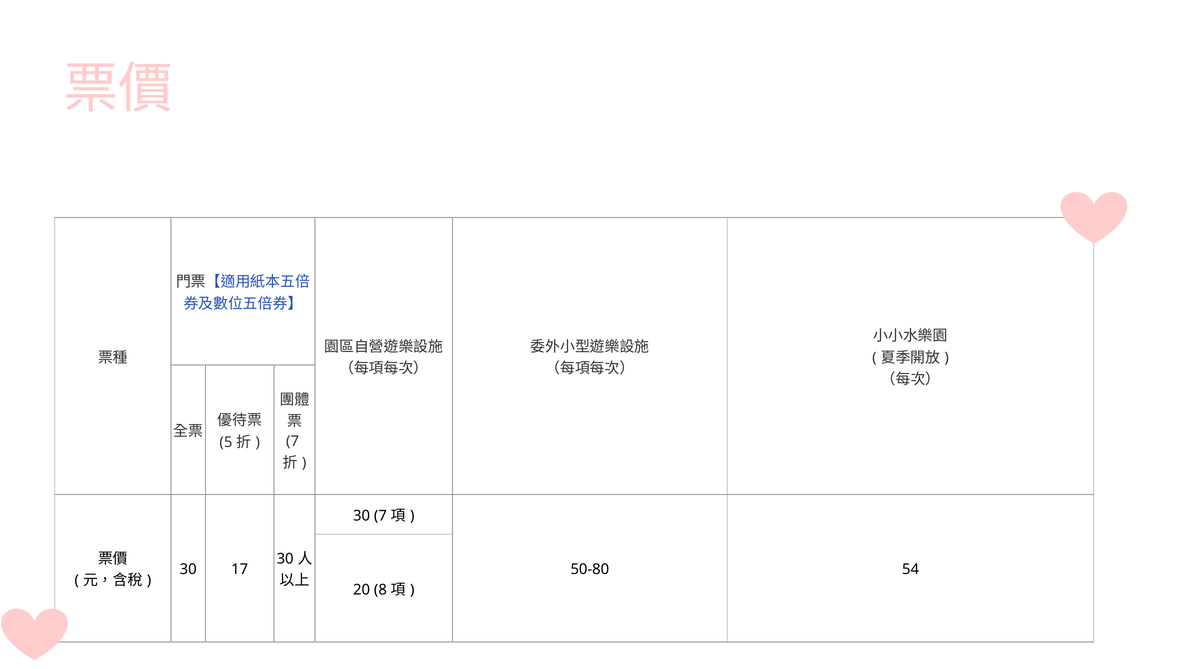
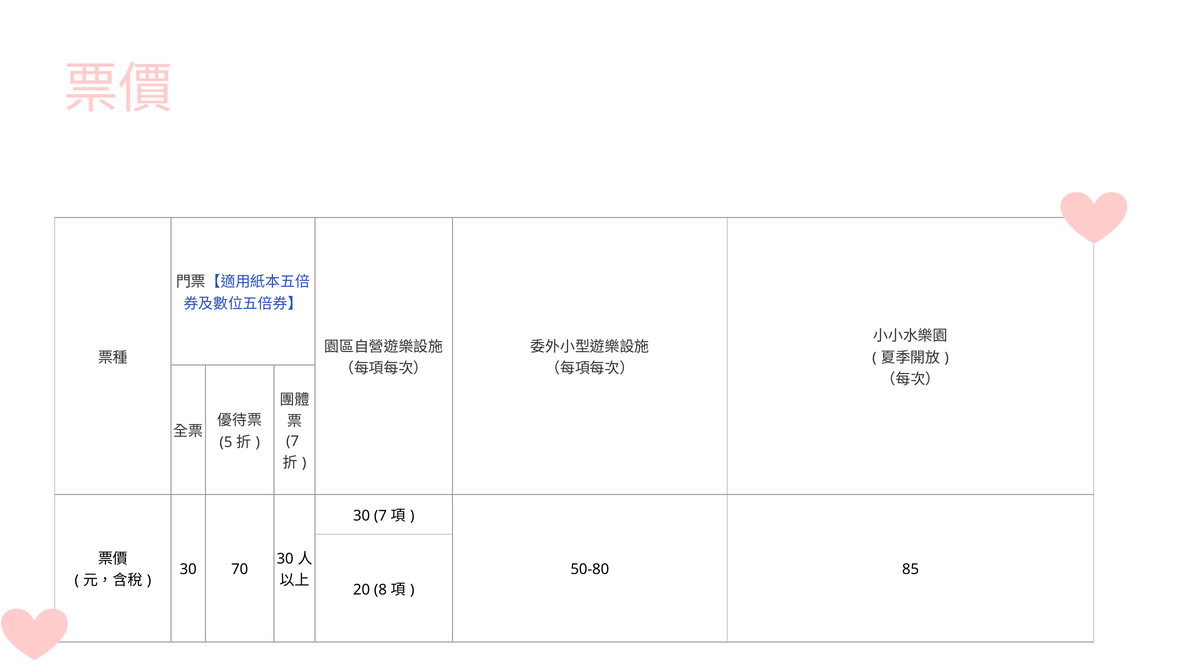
17: 17 -> 70 (240, 569)
54: 54 -> 85 (911, 569)
